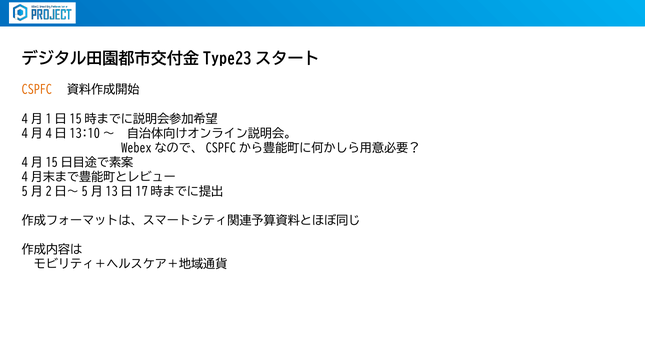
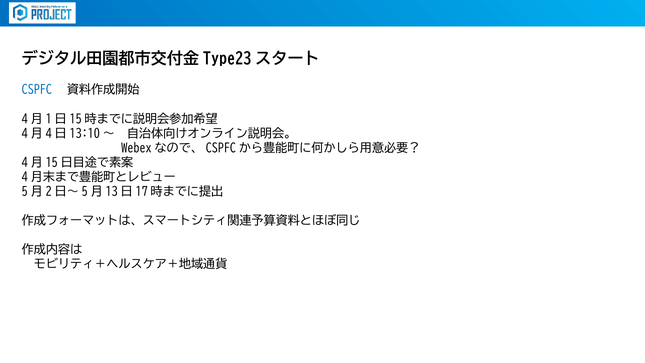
CSPFC colour: orange -> blue (37, 90)
